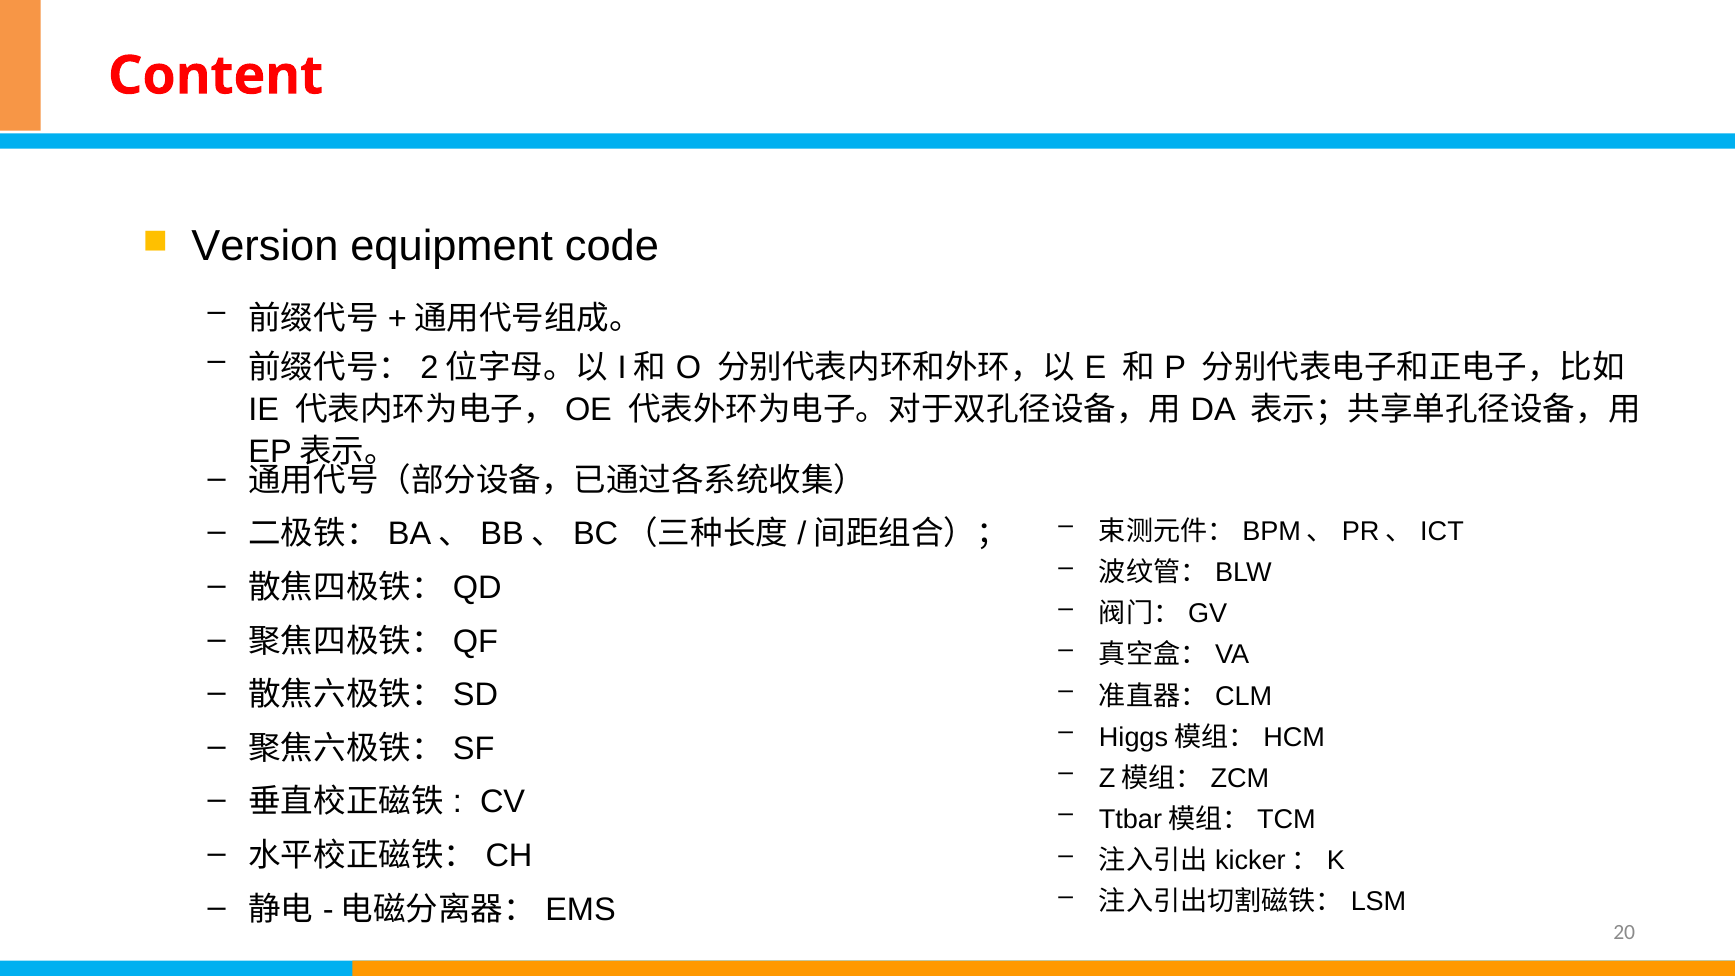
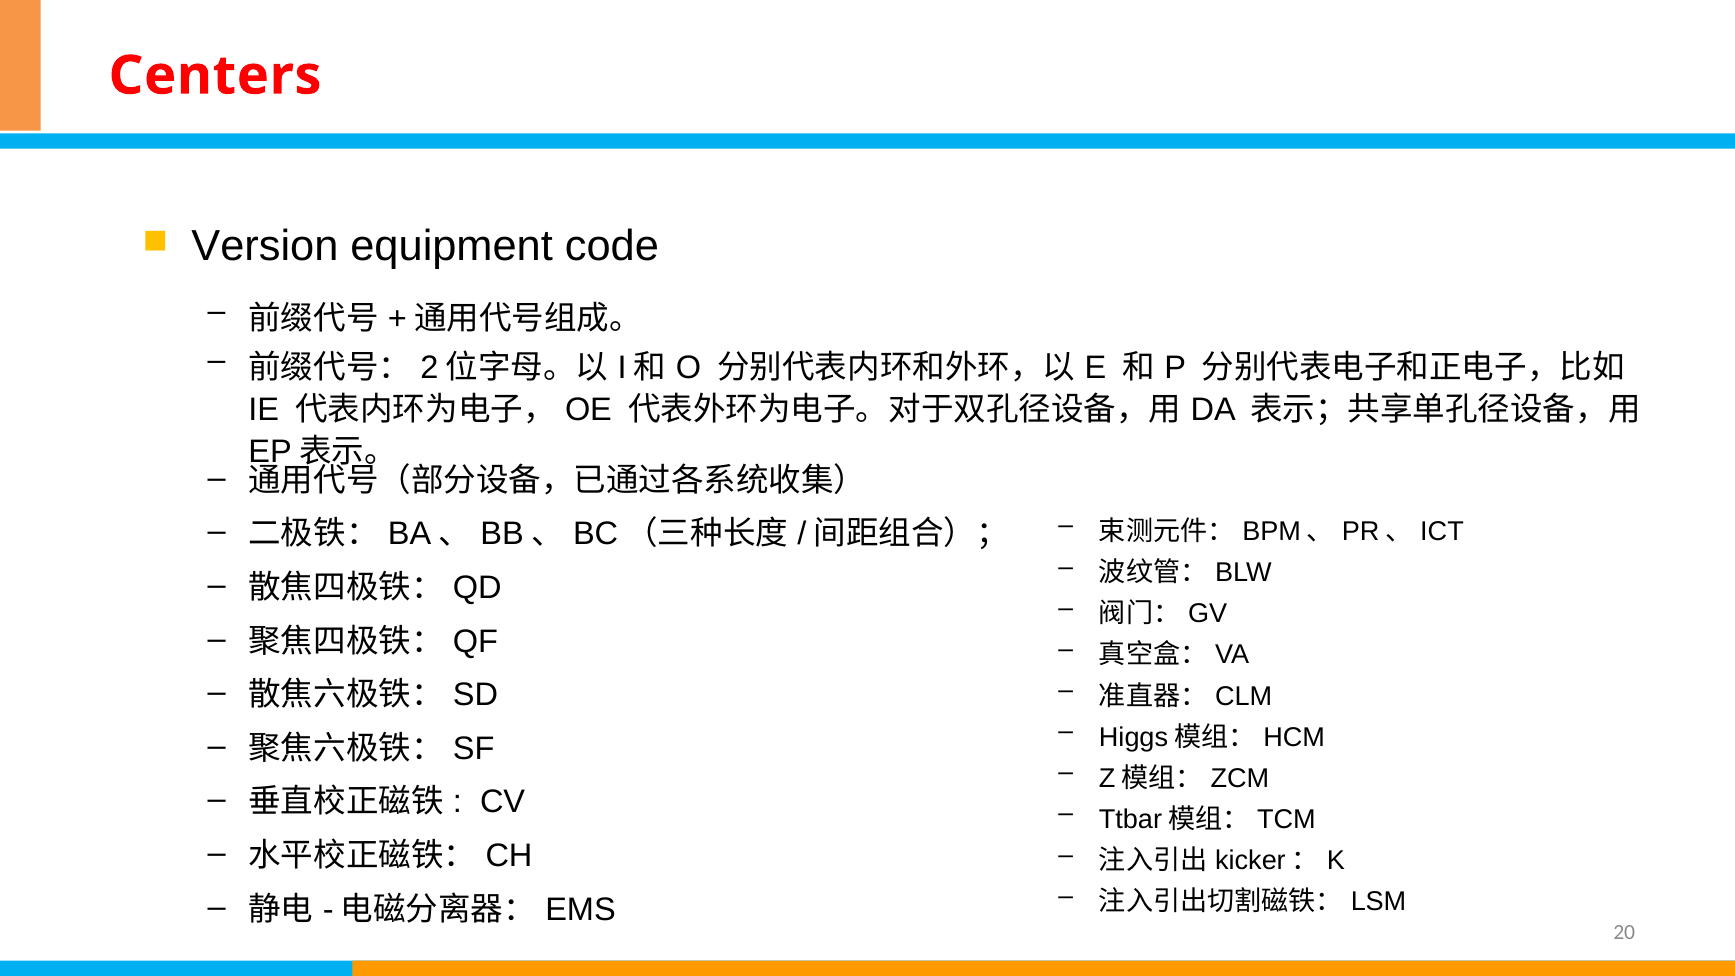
Content: Content -> Centers (215, 76)
